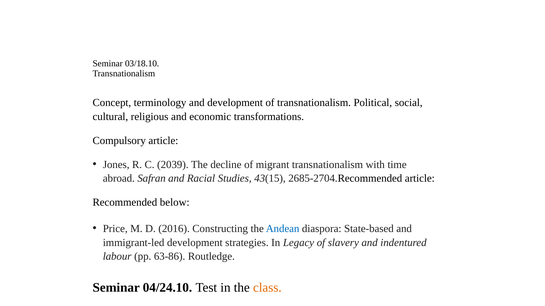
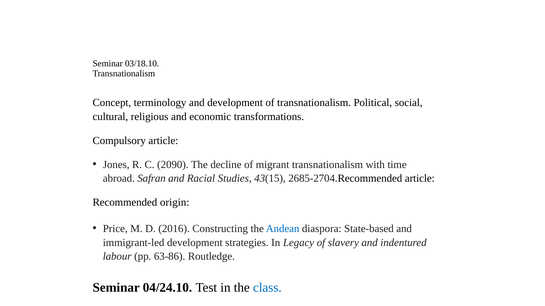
2039: 2039 -> 2090 (173, 165)
below: below -> origin (175, 203)
class colour: orange -> blue (267, 288)
